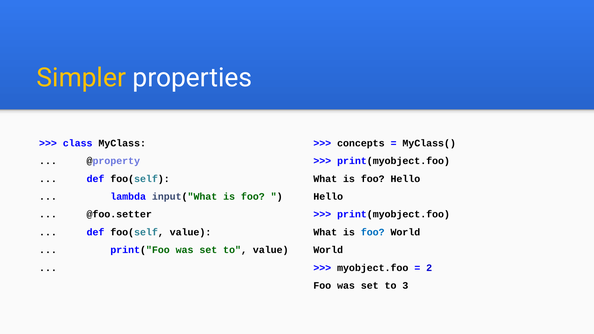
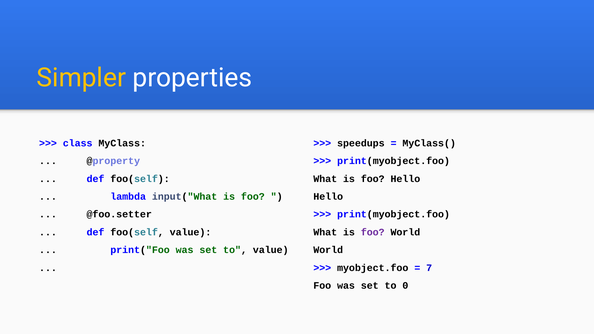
concepts: concepts -> speedups (361, 143)
foo colour: blue -> purple (373, 232)
2: 2 -> 7 (429, 268)
3: 3 -> 0 (405, 286)
